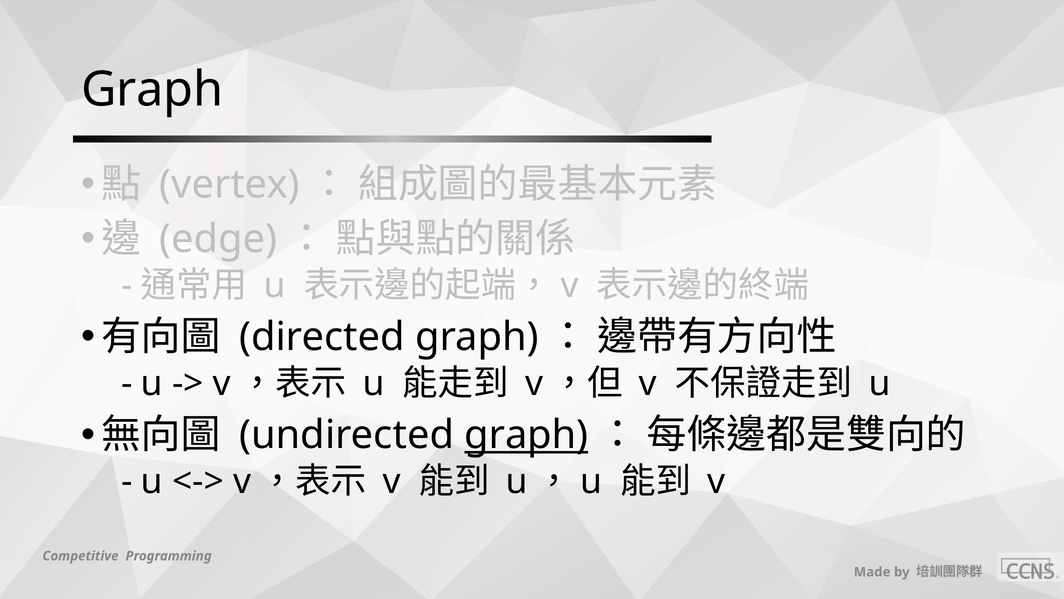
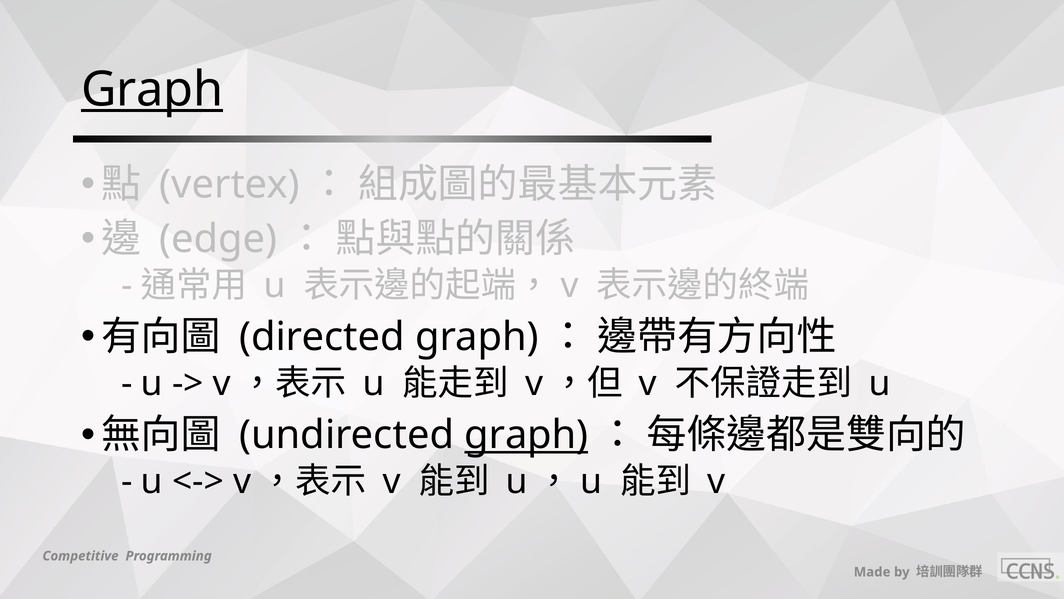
Graph underline: none -> present (152, 89)
